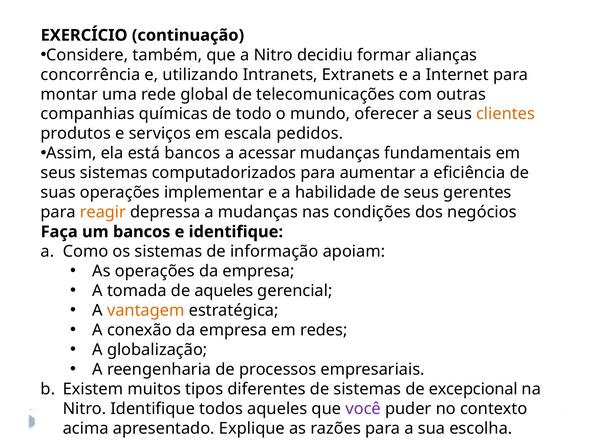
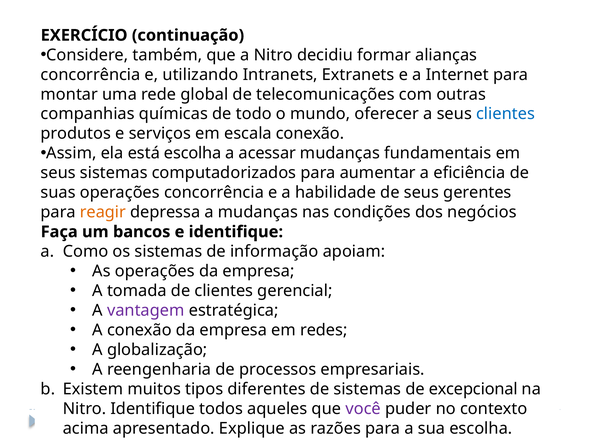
clientes colour: orange -> blue (506, 114)
escala pedidos: pedidos -> conexão (310, 134)
está bancos: bancos -> escolha (193, 153)
operações implementar: implementar -> concorrência (214, 193)
de aqueles: aqueles -> clientes (224, 291)
vantagem colour: orange -> purple (146, 311)
